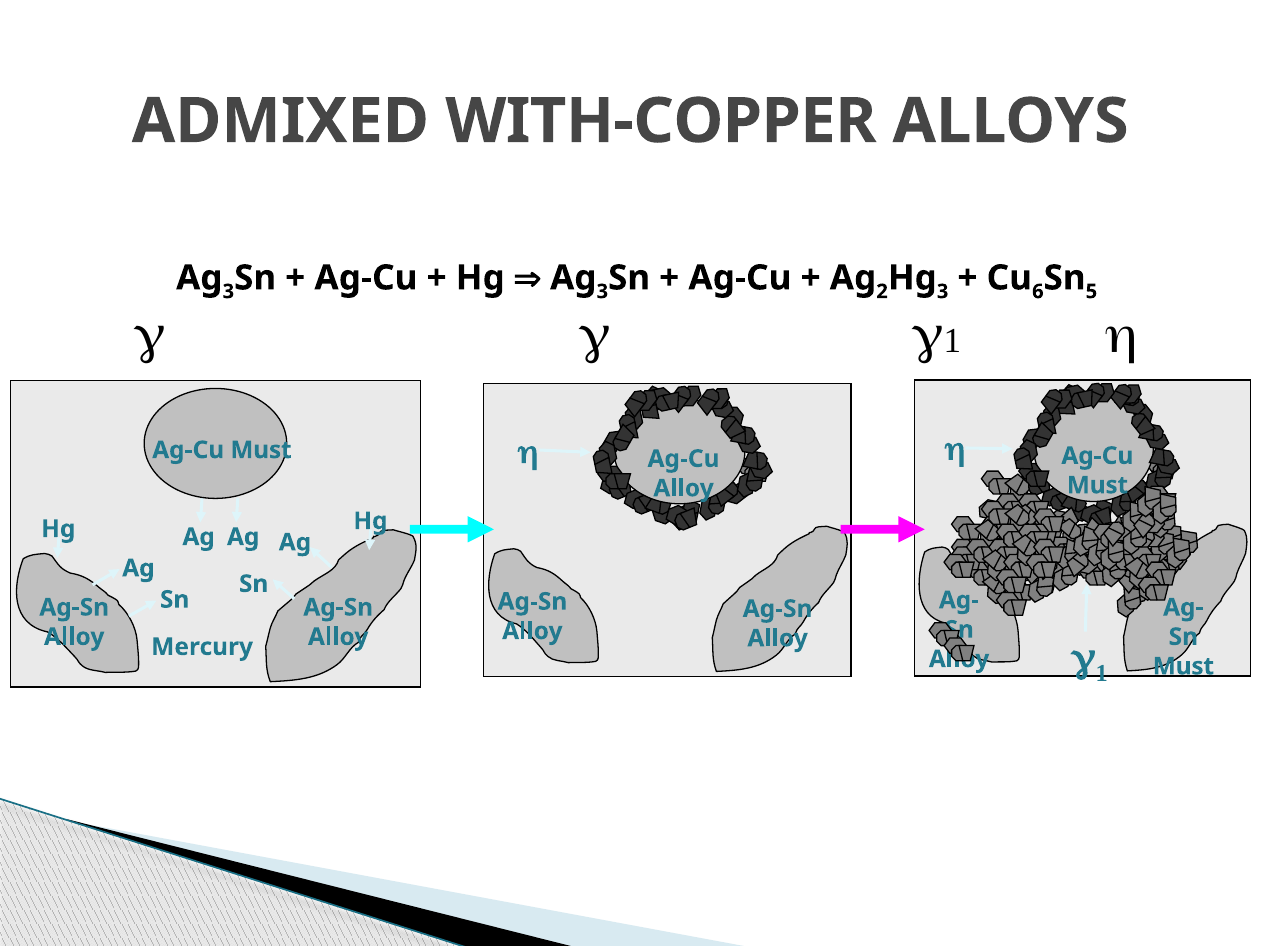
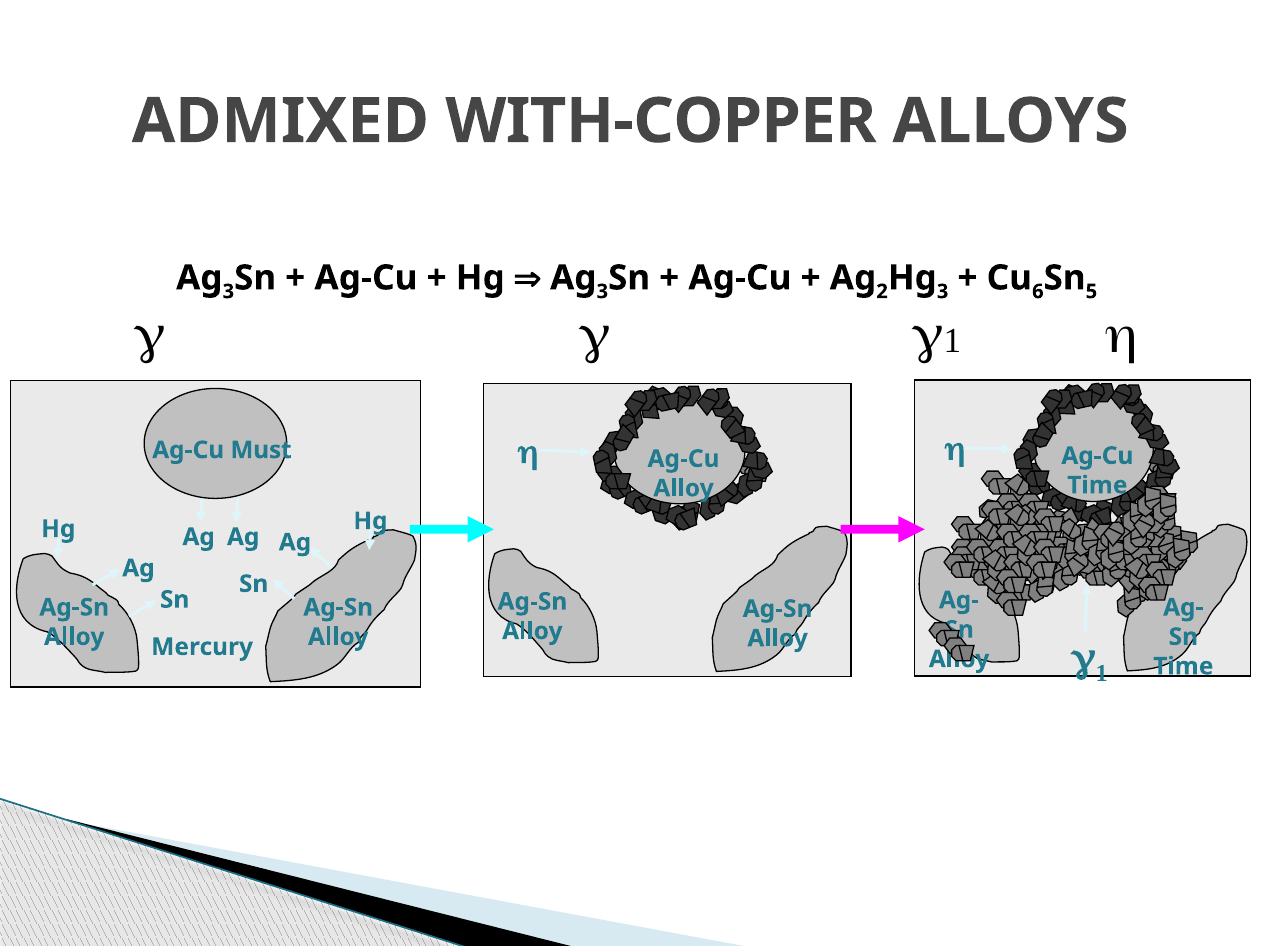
Must: Must -> Time (1097, 485)
Must: Must -> Time (1183, 666)
